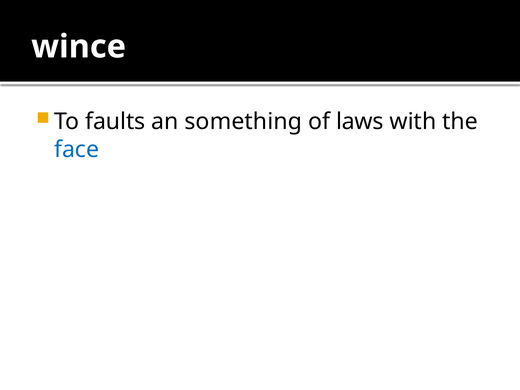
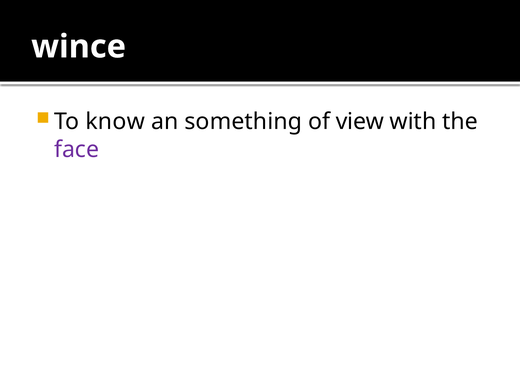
faults: faults -> know (115, 122)
laws: laws -> view (360, 122)
face colour: blue -> purple (77, 149)
